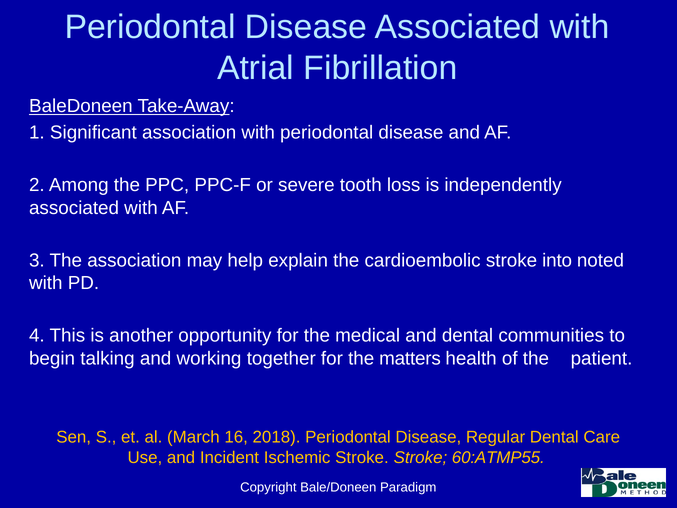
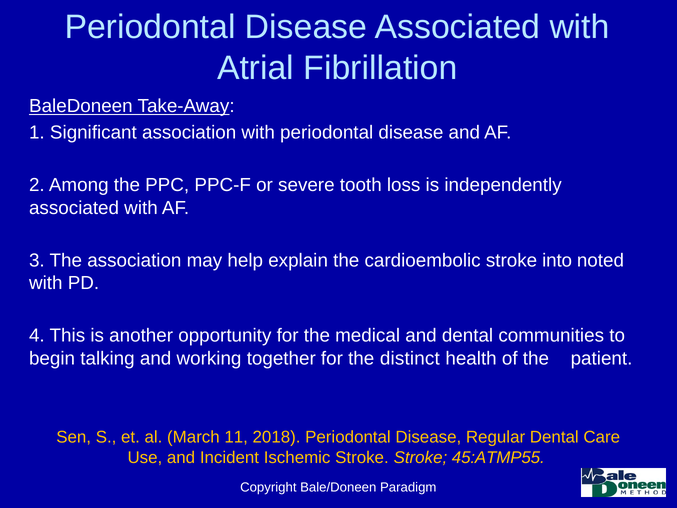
matters: matters -> distinct (410, 358)
16: 16 -> 11 (236, 437)
60:ATMP55: 60:ATMP55 -> 45:ATMP55 (498, 457)
